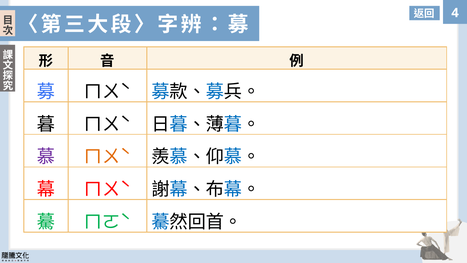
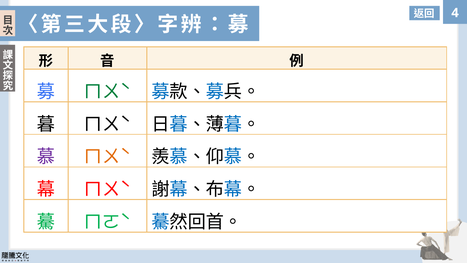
ㄇㄨˋ colour: black -> green (108, 92)
